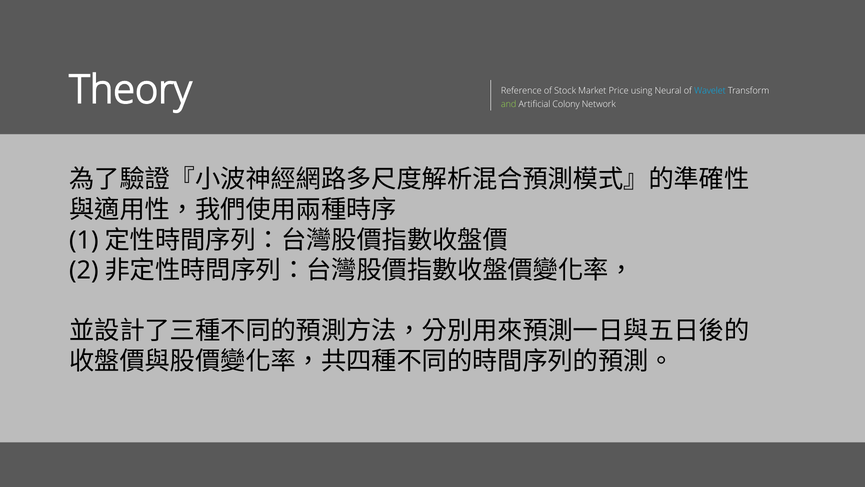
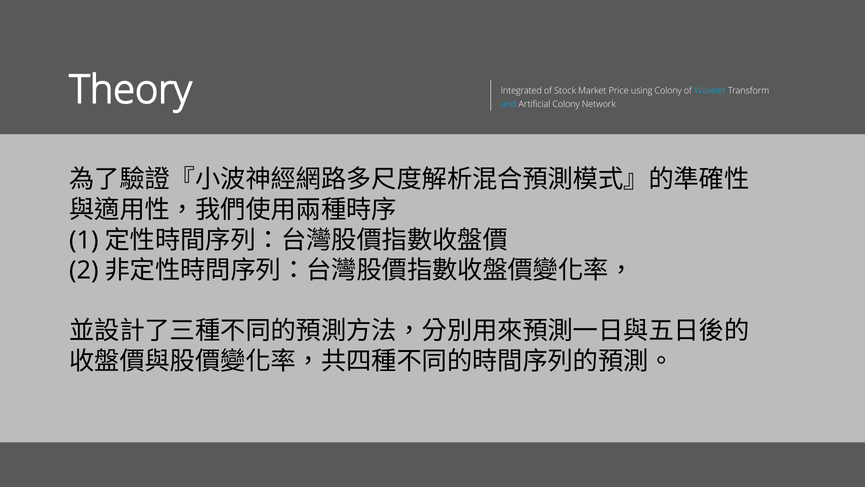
Reference: Reference -> Integrated (521, 91)
using Neural: Neural -> Colony (668, 91)
and colour: light green -> light blue (509, 104)
